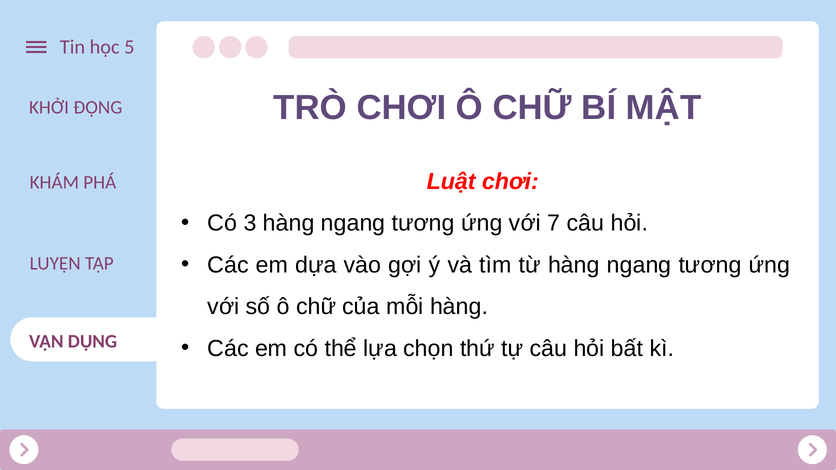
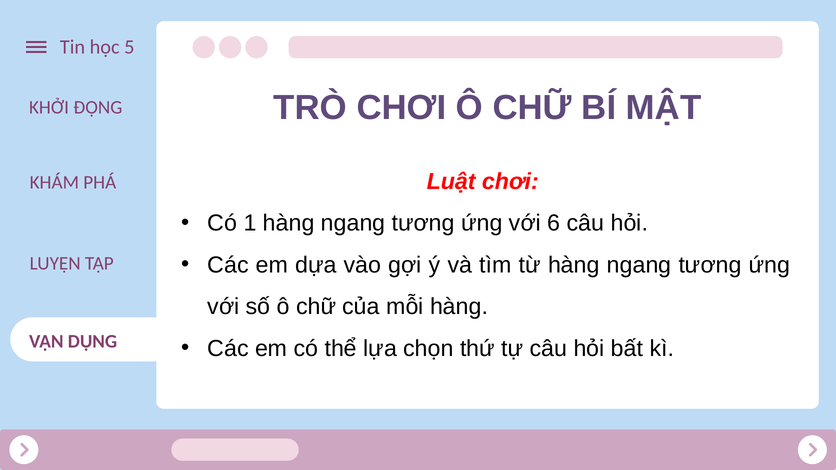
3: 3 -> 1 (250, 223)
7: 7 -> 6 (554, 223)
